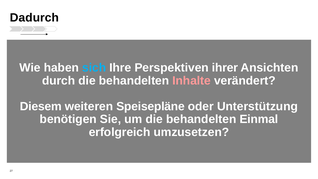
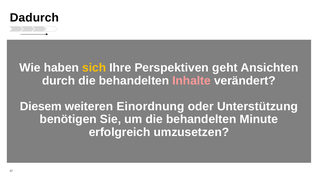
sich colour: light blue -> yellow (94, 68)
ihrer: ihrer -> geht (225, 68)
Speisepläne: Speisepläne -> Einordnung (150, 106)
Einmal: Einmal -> Minute (259, 119)
